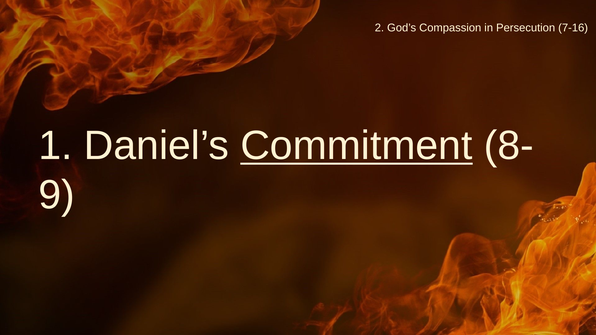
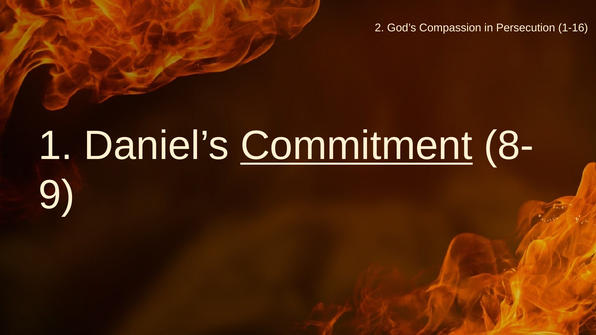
7-16: 7-16 -> 1-16 (573, 28)
